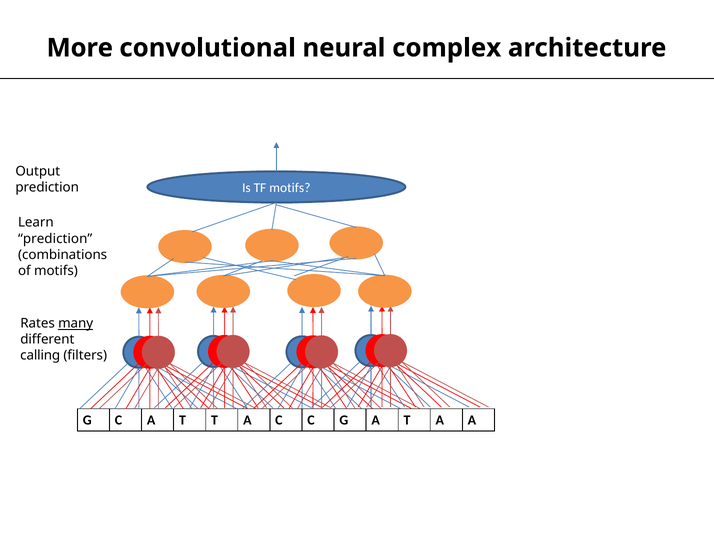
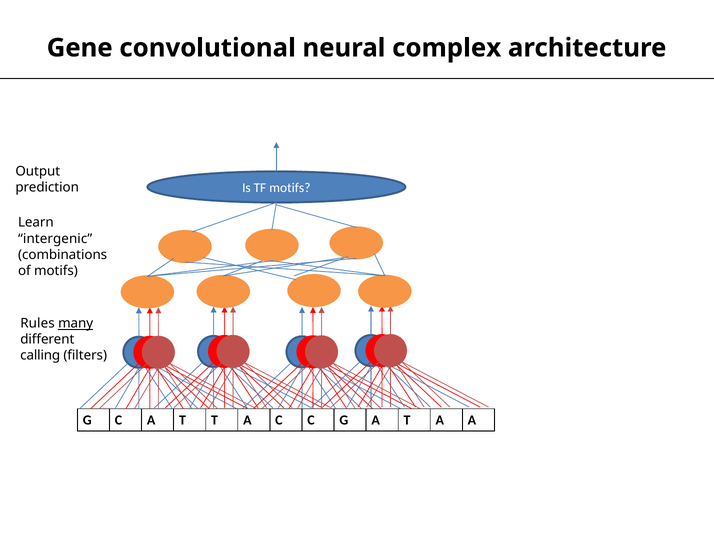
More: More -> Gene (80, 48)
prediction: prediction -> intergenic (55, 238)
Rates: Rates -> Rules (38, 323)
